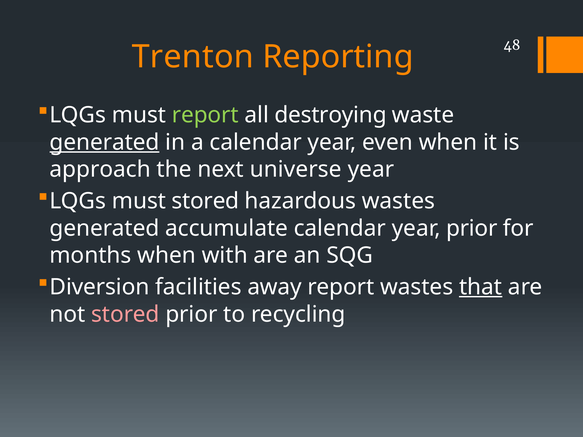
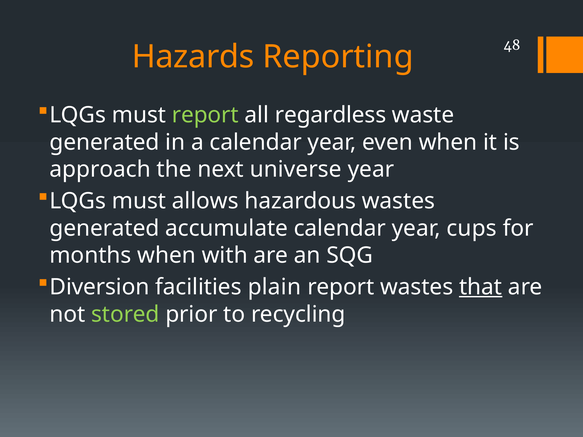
Trenton: Trenton -> Hazards (193, 57)
destroying: destroying -> regardless (330, 115)
generated underline: present -> none (105, 142)
must stored: stored -> allows (205, 201)
year prior: prior -> cups (472, 228)
away: away -> plain (274, 287)
stored colour: pink -> light green (125, 314)
